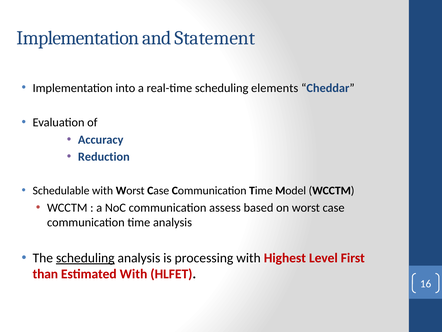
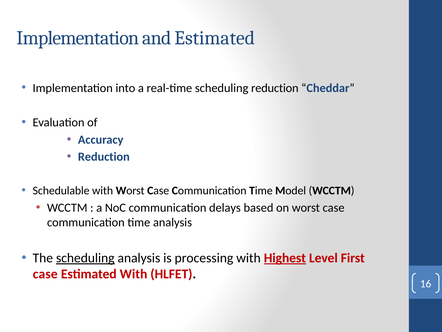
and Statement: Statement -> Estimated (215, 38)
scheduling elements: elements -> reduction (275, 88)
assess: assess -> delays (225, 207)
Highest underline: none -> present (285, 258)
than: than -> case (45, 274)
